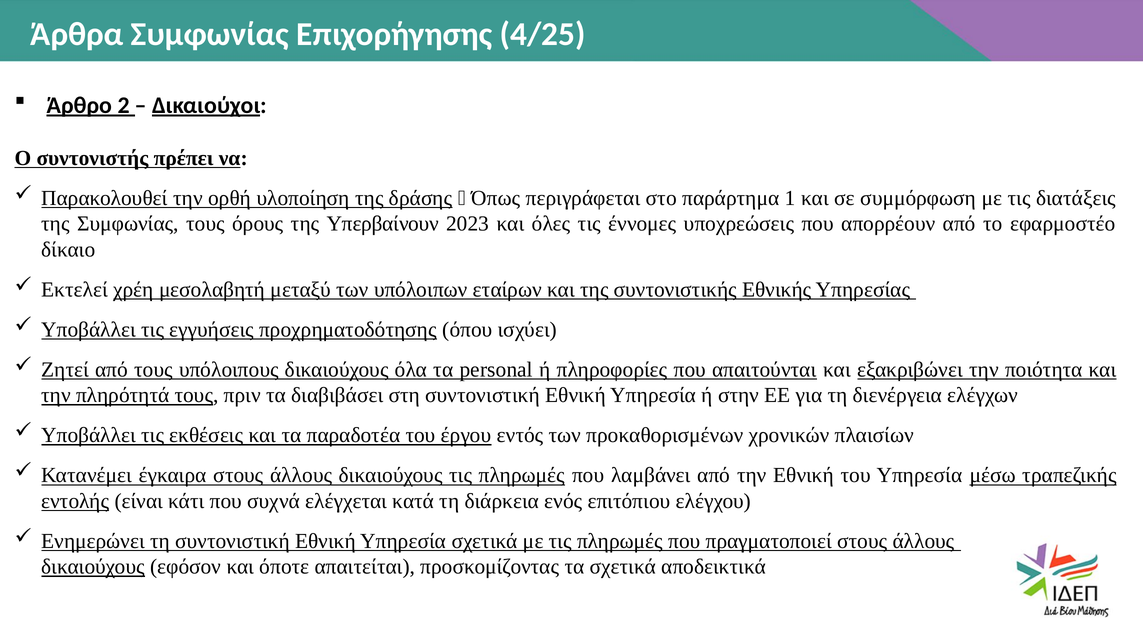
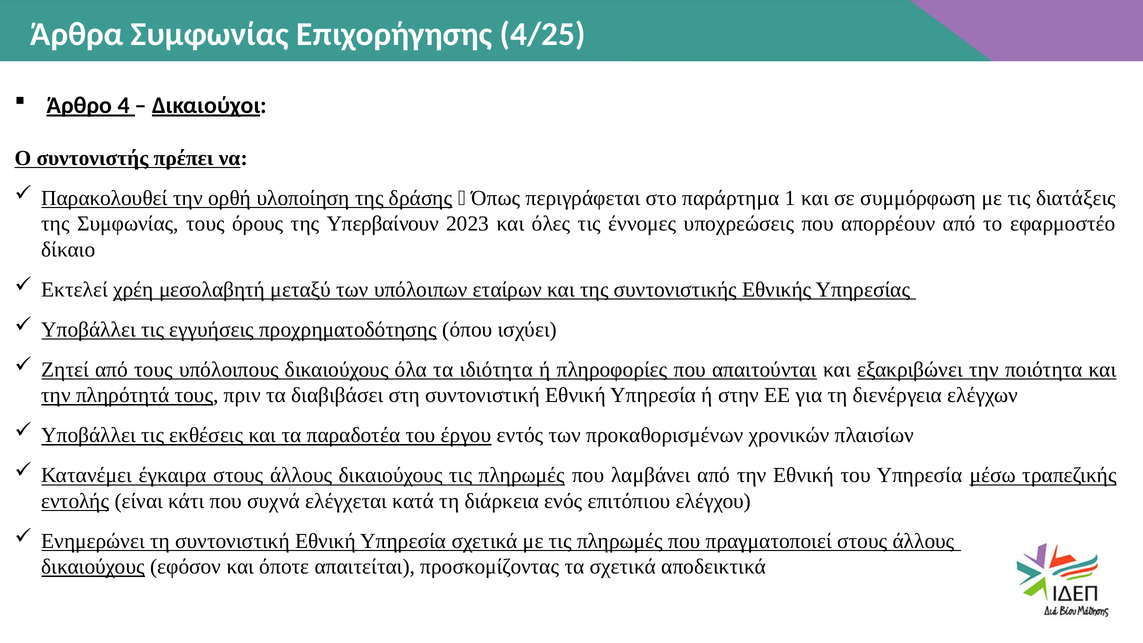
2: 2 -> 4 (124, 105)
personal: personal -> ιδιότητα (496, 370)
